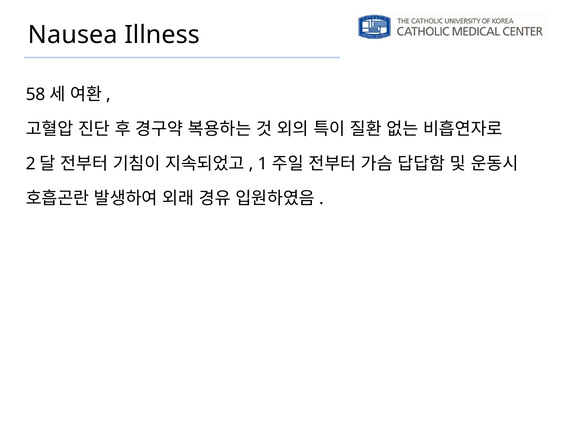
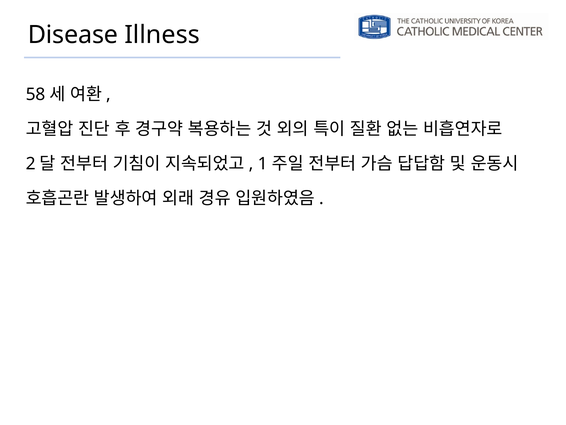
Nausea: Nausea -> Disease (73, 35)
